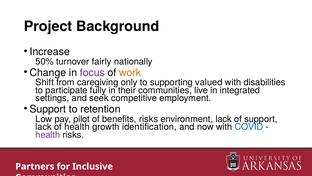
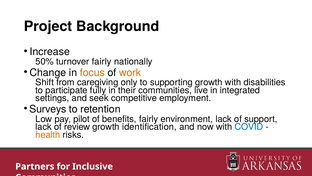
focus colour: purple -> orange (92, 72)
supporting valued: valued -> growth (209, 82)
Support: Support -> Surveys (48, 109)
benefits risks: risks -> fairly (149, 119)
of health: health -> review (77, 127)
health colour: purple -> orange (48, 134)
